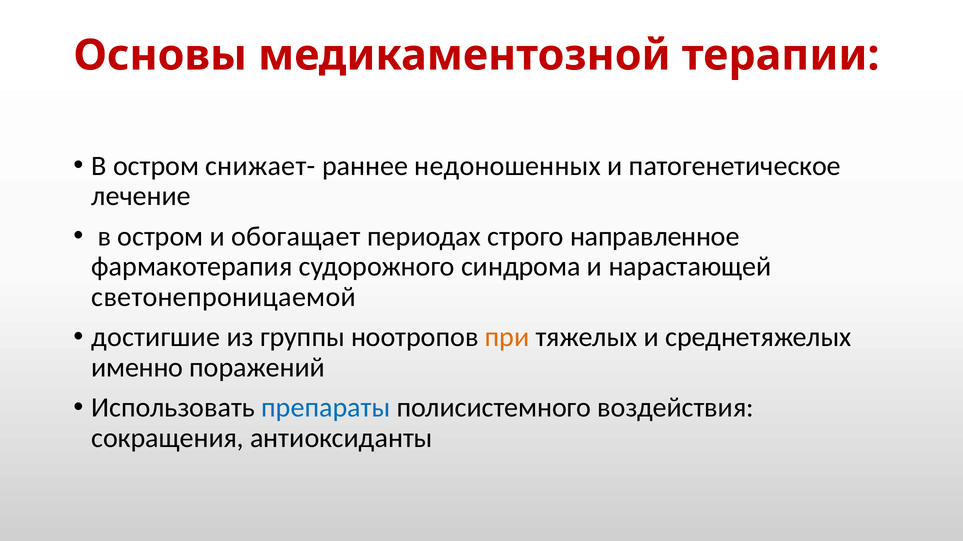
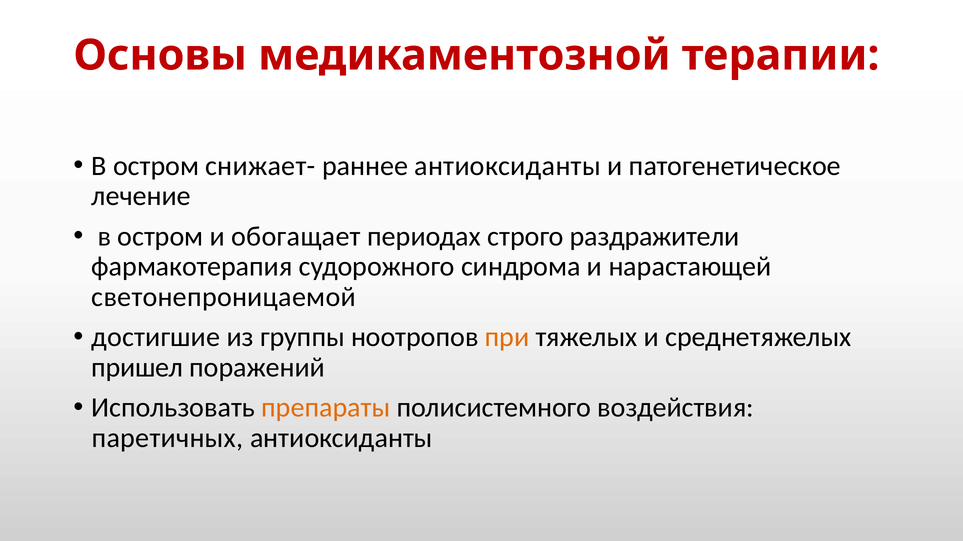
раннее недоношенных: недоношенных -> антиоксиданты (508, 166)
направленное: направленное -> раздражители (655, 237)
именно: именно -> пришел (137, 368)
препараты colour: blue -> orange (326, 408)
сокращения: сокращения -> паретичных (167, 438)
